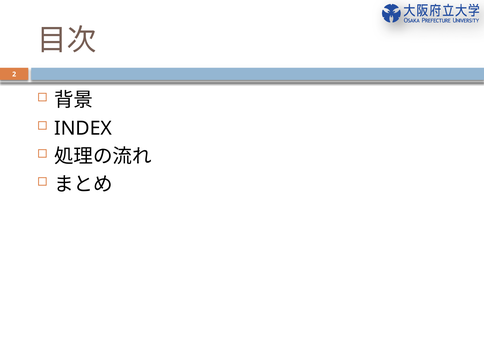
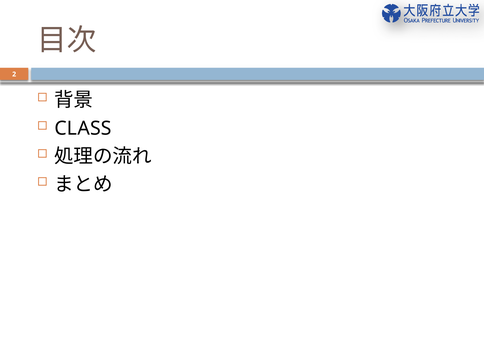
INDEX: INDEX -> CLASS (83, 128)
